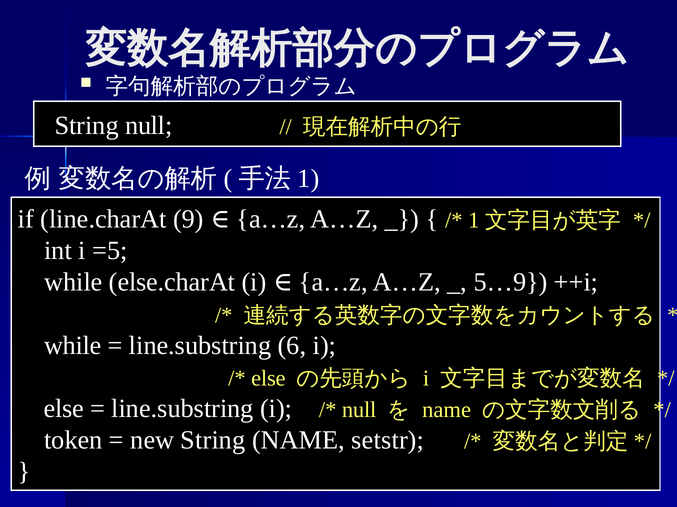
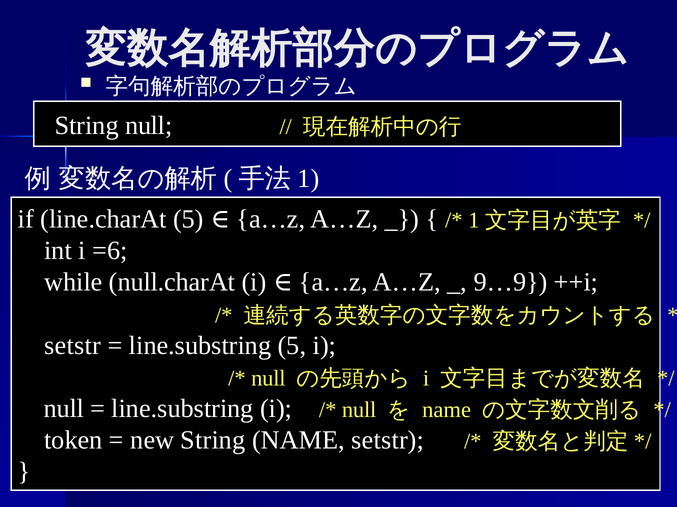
line.charAt 9: 9 -> 5 (188, 220)
=5: =5 -> =6 (110, 251)
else.charAt: else.charAt -> null.charAt (172, 283)
5…9: 5…9 -> 9…9 (511, 283)
while: while -> setstr (73, 346)
line.substring 6: 6 -> 5 (292, 346)
else: else -> null (268, 379)
else: else -> null (64, 409)
